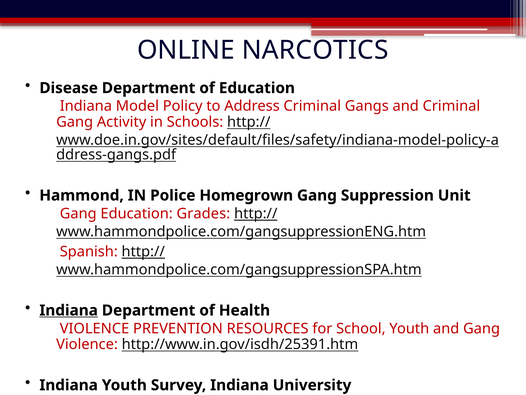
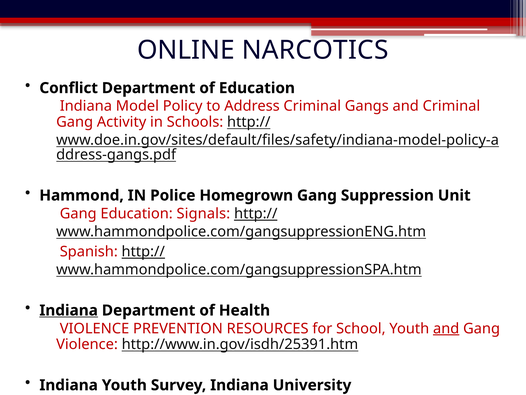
Disease: Disease -> Conflict (69, 88)
Grades: Grades -> Signals (203, 213)
and underline: none -> present (446, 328)
